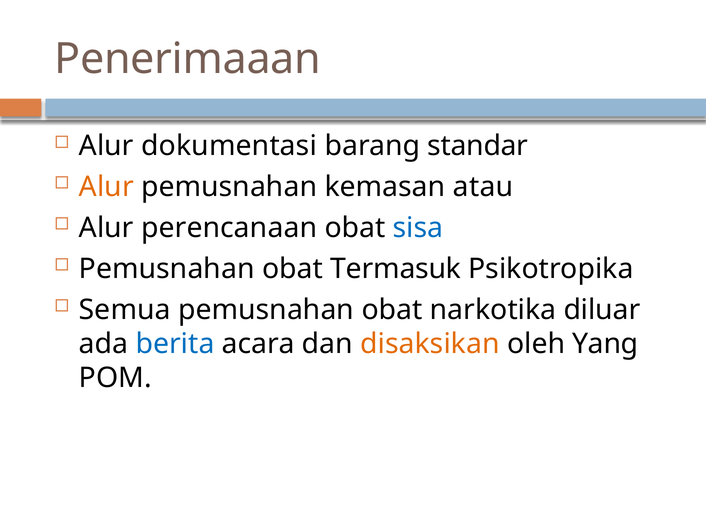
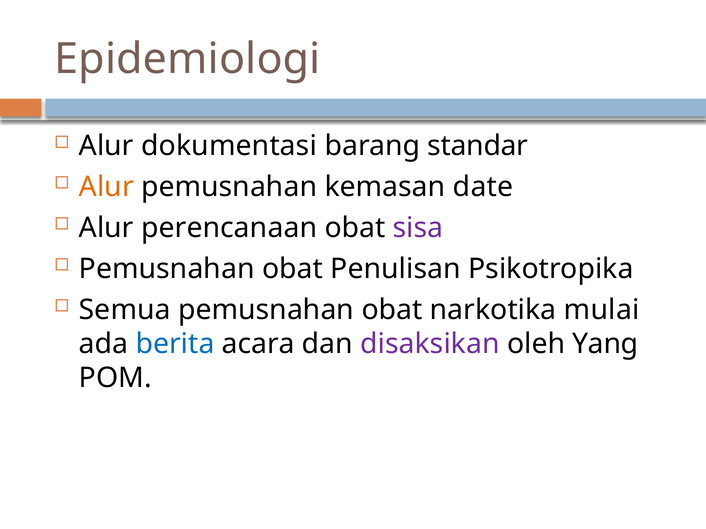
Penerimaaan: Penerimaaan -> Epidemiologi (187, 59)
atau: atau -> date (483, 187)
sisa colour: blue -> purple (418, 228)
Termasuk: Termasuk -> Penulisan (396, 269)
diluar: diluar -> mulai (602, 310)
disaksikan colour: orange -> purple (430, 344)
